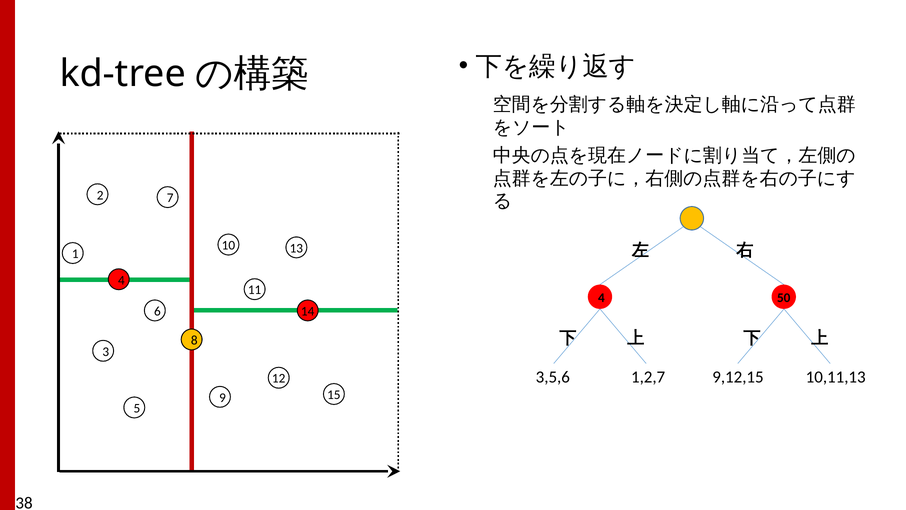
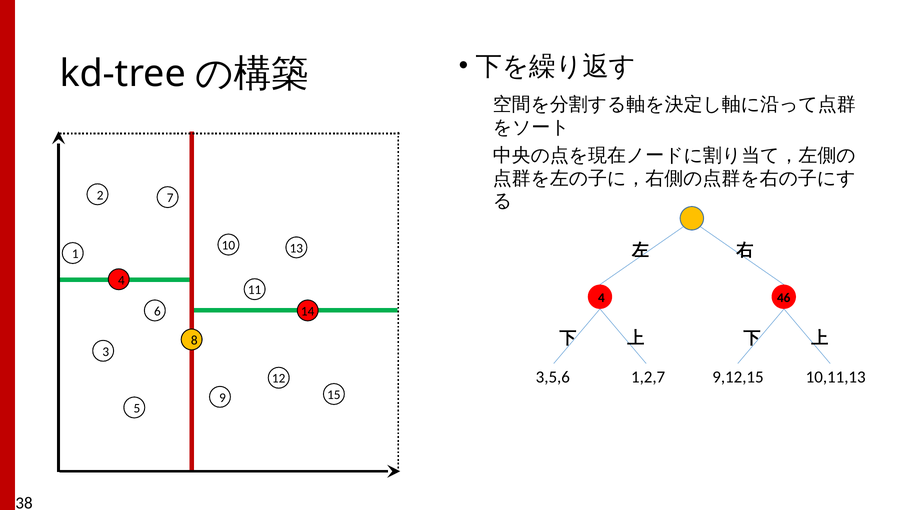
50: 50 -> 46 (784, 297)
